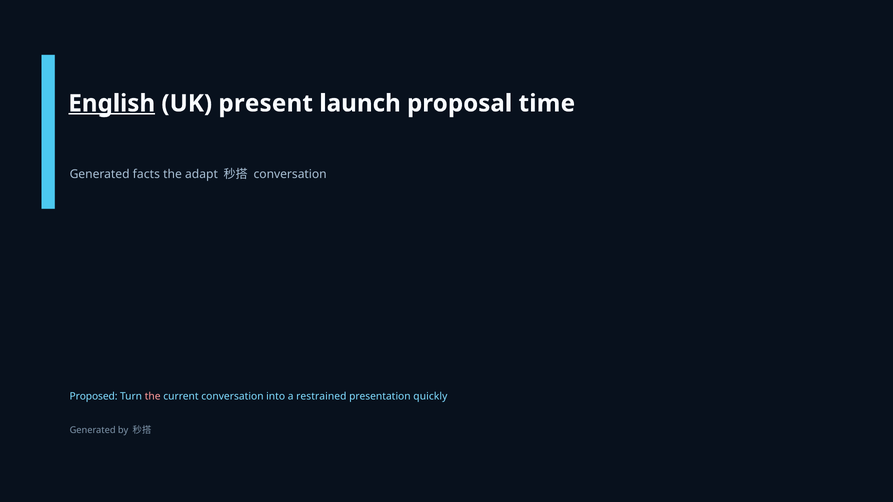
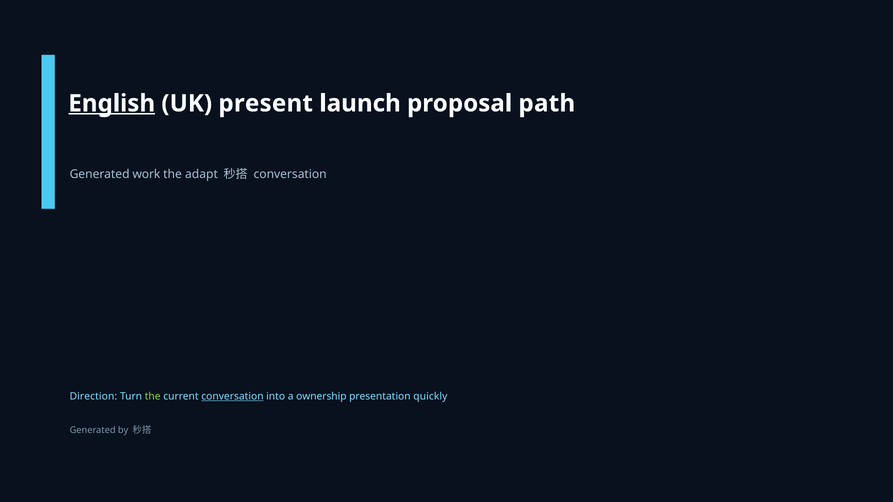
time: time -> path (547, 103)
facts: facts -> work (146, 174)
Proposed: Proposed -> Direction (93, 397)
the colour: pink -> light green (153, 397)
conversation underline: none -> present (232, 397)
restrained: restrained -> ownership (321, 397)
